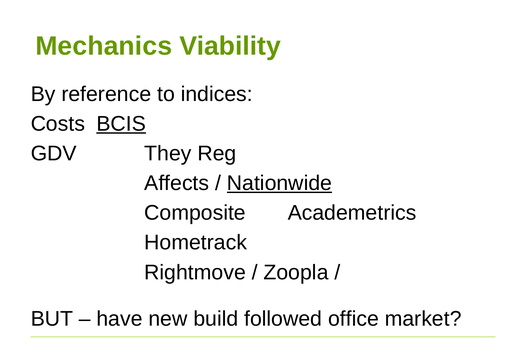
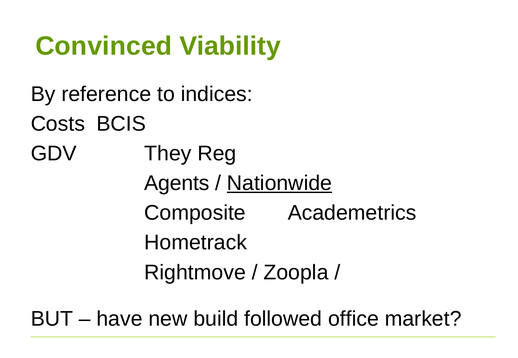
Mechanics: Mechanics -> Convinced (104, 46)
BCIS underline: present -> none (121, 124)
Affects: Affects -> Agents (177, 184)
